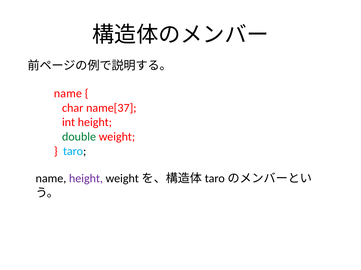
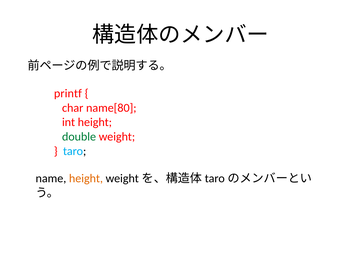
name: name -> printf (68, 94)
name[37: name[37 -> name[80 (111, 108)
height colour: purple -> orange (86, 179)
